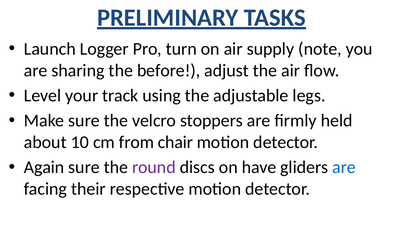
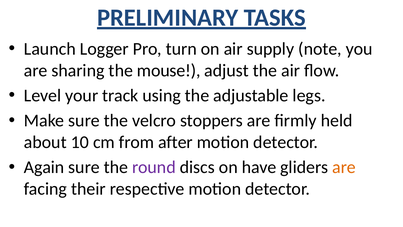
before: before -> mouse (169, 70)
chair: chair -> after (175, 142)
are colour: blue -> orange (344, 167)
